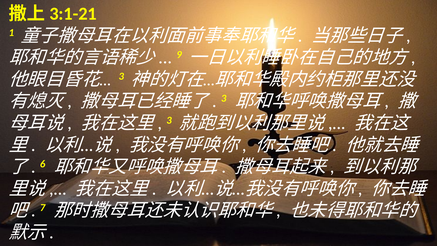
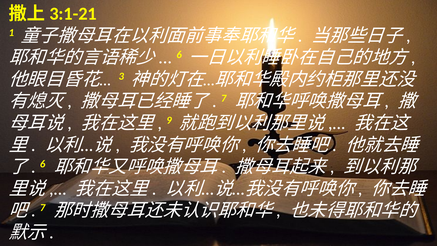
9: 9 -> 6 (179, 55)
3: 3 -> 7 (224, 98)
3: 3 -> 9 (169, 120)
